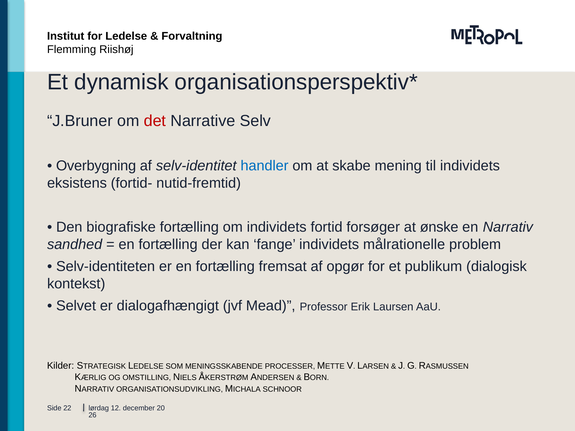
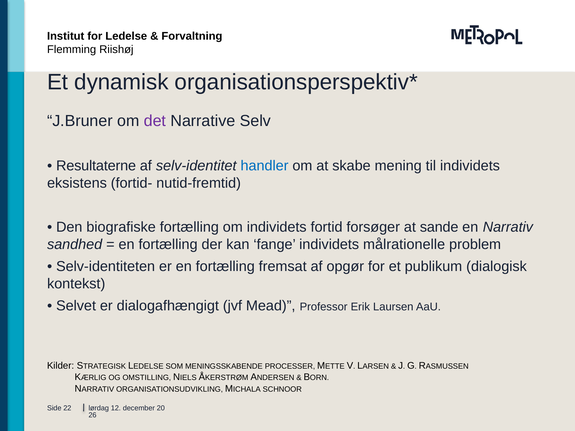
det colour: red -> purple (155, 121)
Overbygning: Overbygning -> Resultaterne (96, 166)
ønske: ønske -> sande (439, 227)
